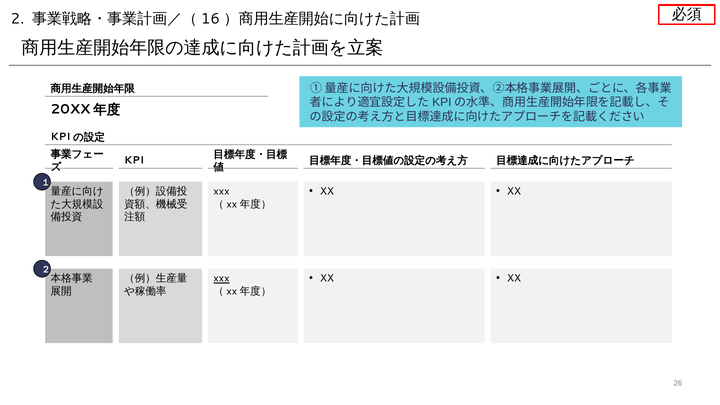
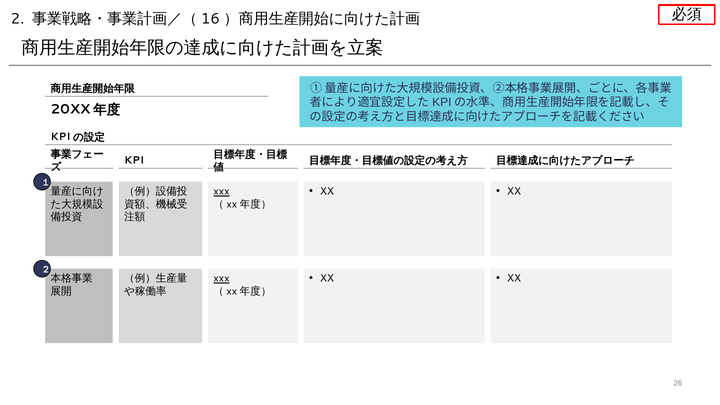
xxx underline: none -> present (221, 191)
